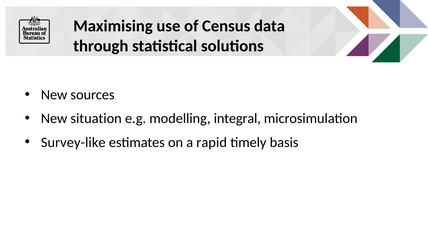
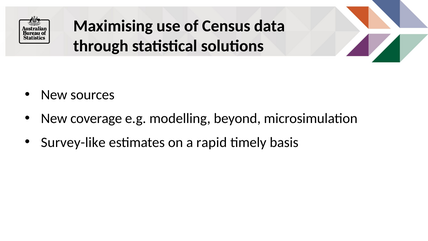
situation: situation -> coverage (96, 118)
integral: integral -> beyond (237, 118)
